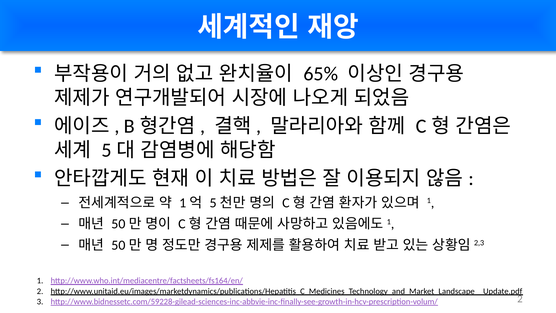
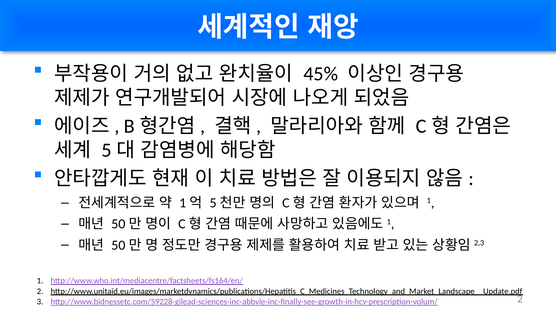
65%: 65% -> 45% (321, 74)
